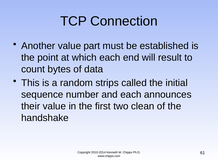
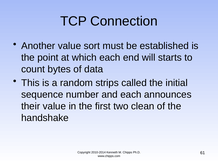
part: part -> sort (92, 46)
result: result -> starts (170, 57)
